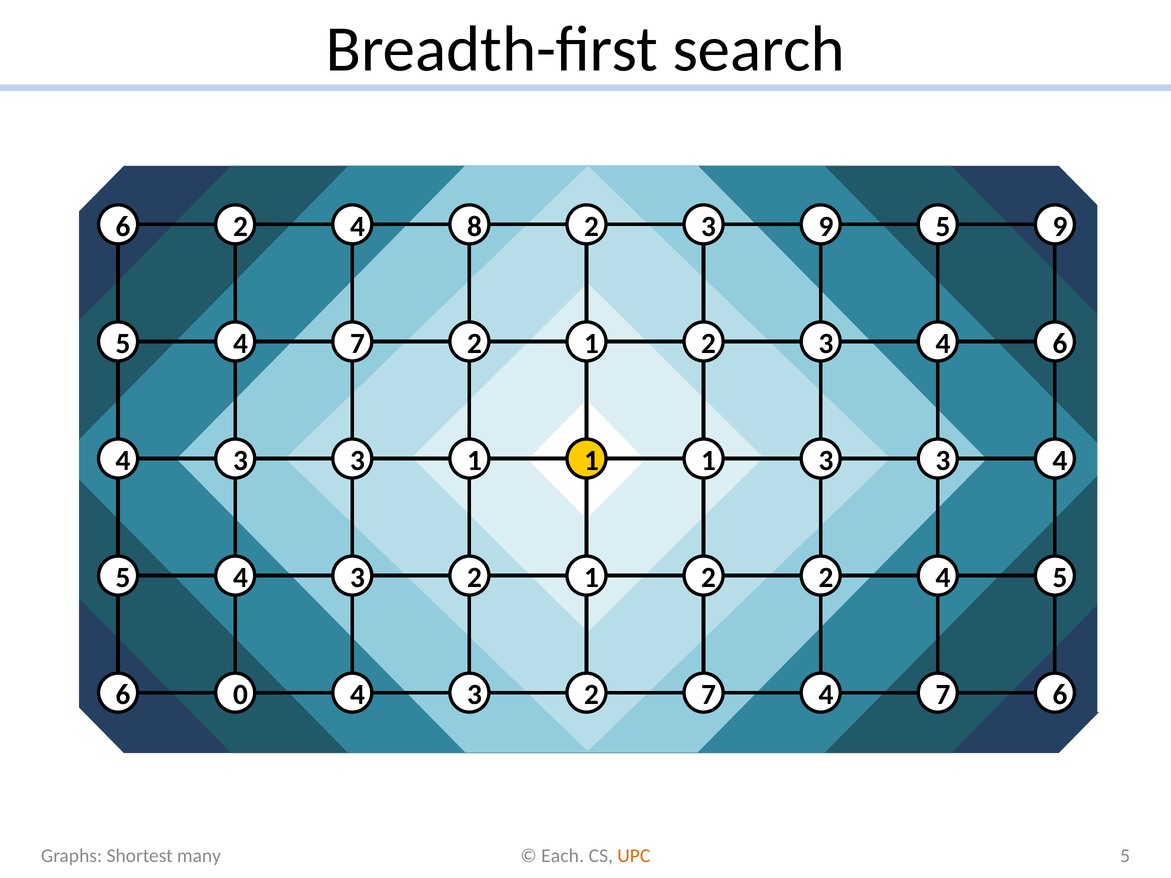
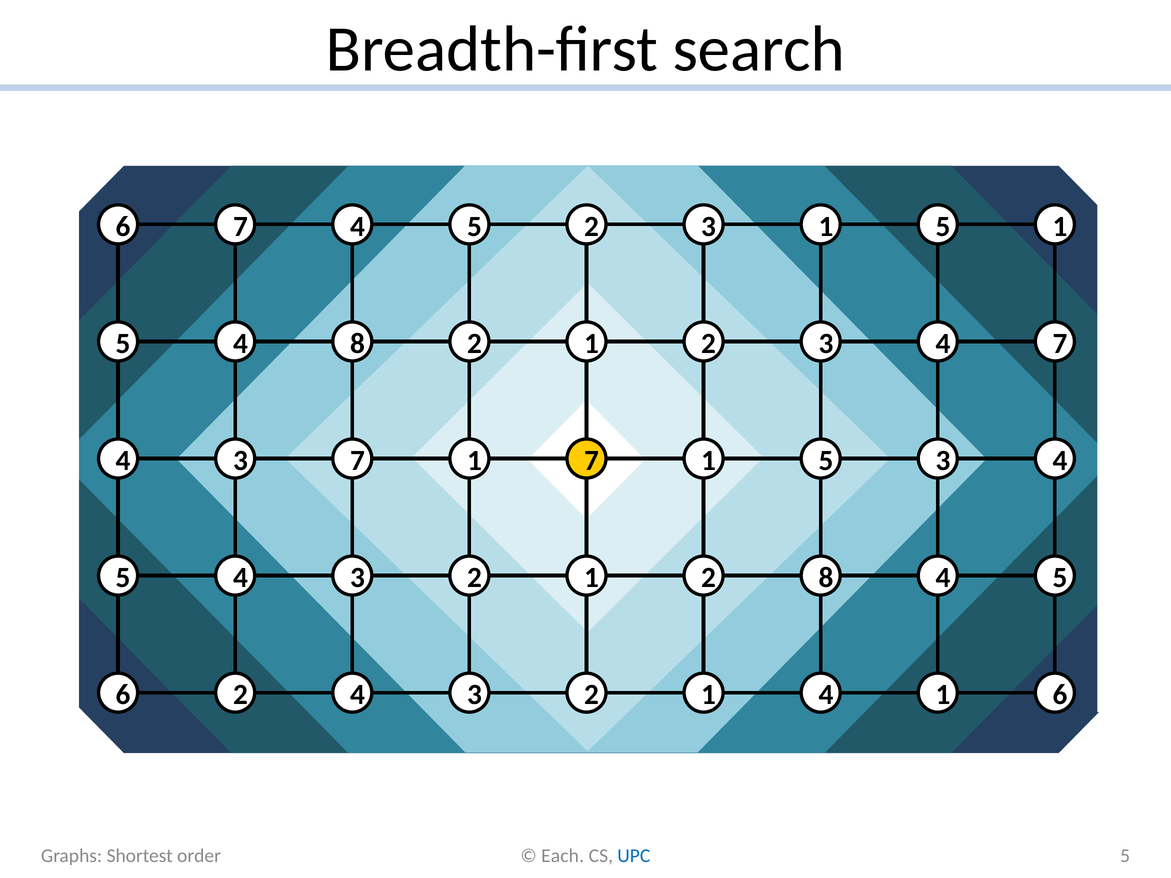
6 2: 2 -> 7 (240, 226)
8: 8 -> 5 (475, 226)
3 9: 9 -> 1 (826, 226)
5 9: 9 -> 1 (1060, 226)
5 4 7: 7 -> 8 (358, 344)
4 6: 6 -> 7 (1060, 344)
4 3 3: 3 -> 7 (358, 461)
1: 1 -> 7 (592, 461)
3: 3 -> 5 (826, 461)
2 2: 2 -> 8 (826, 578)
6 0: 0 -> 2 (240, 695)
7: 7 -> 1 (709, 695)
7: 7 -> 1 (943, 695)
UPC colour: orange -> blue (634, 856)
many: many -> order (199, 856)
